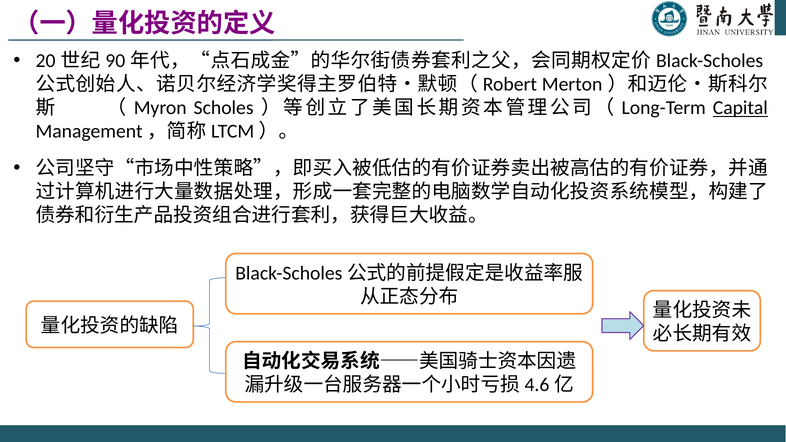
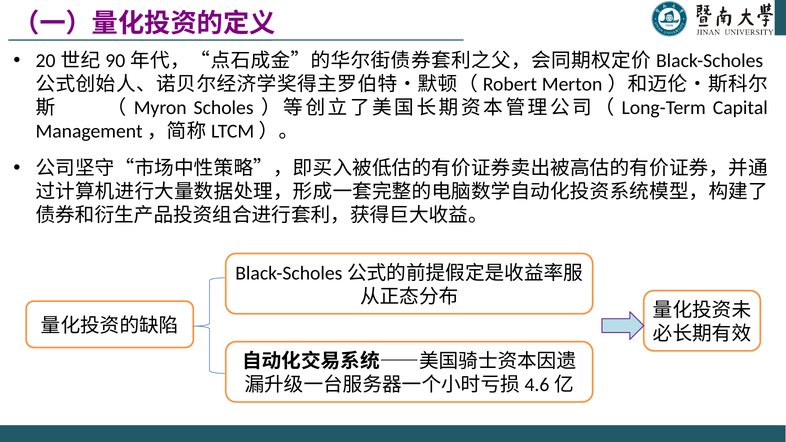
Capital underline: present -> none (740, 108)
